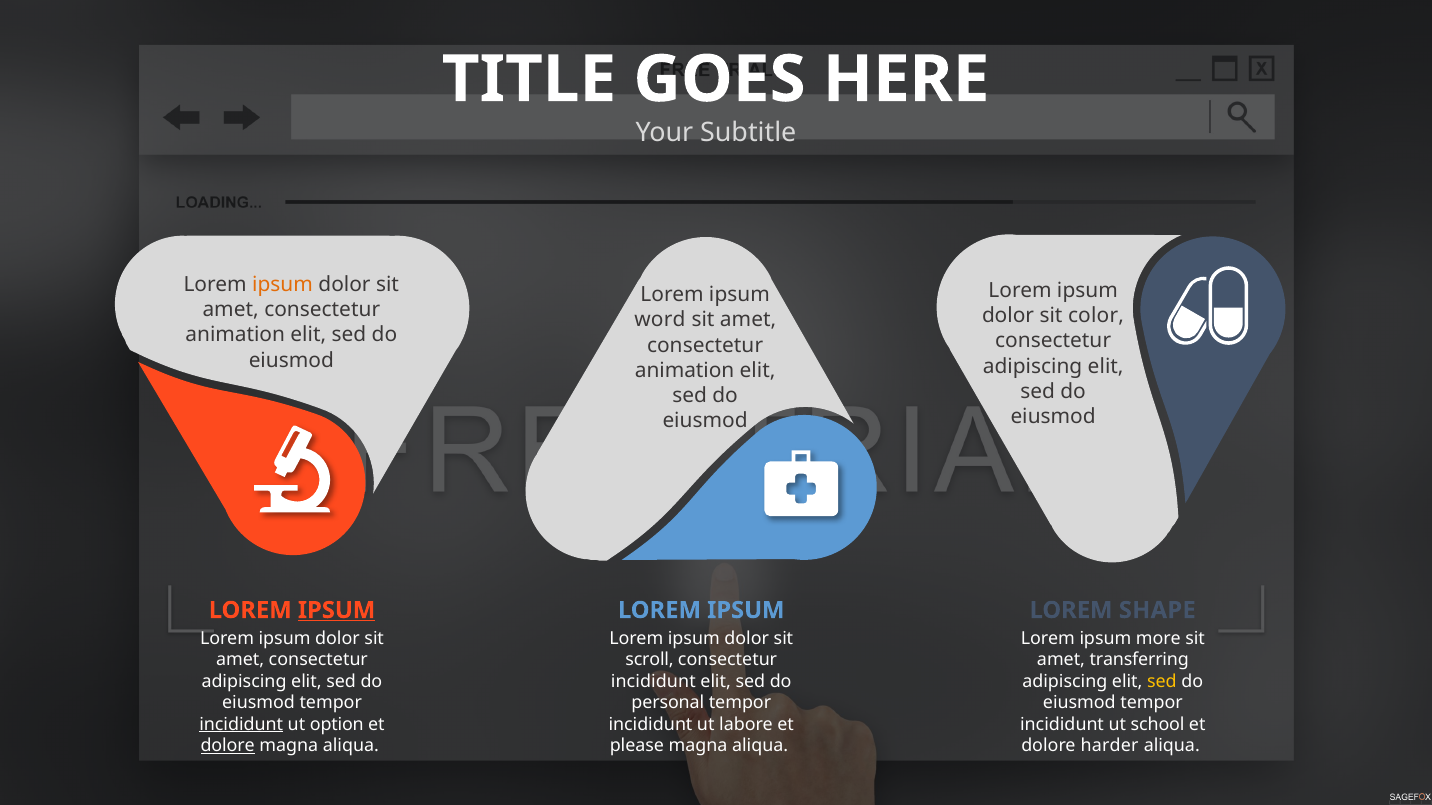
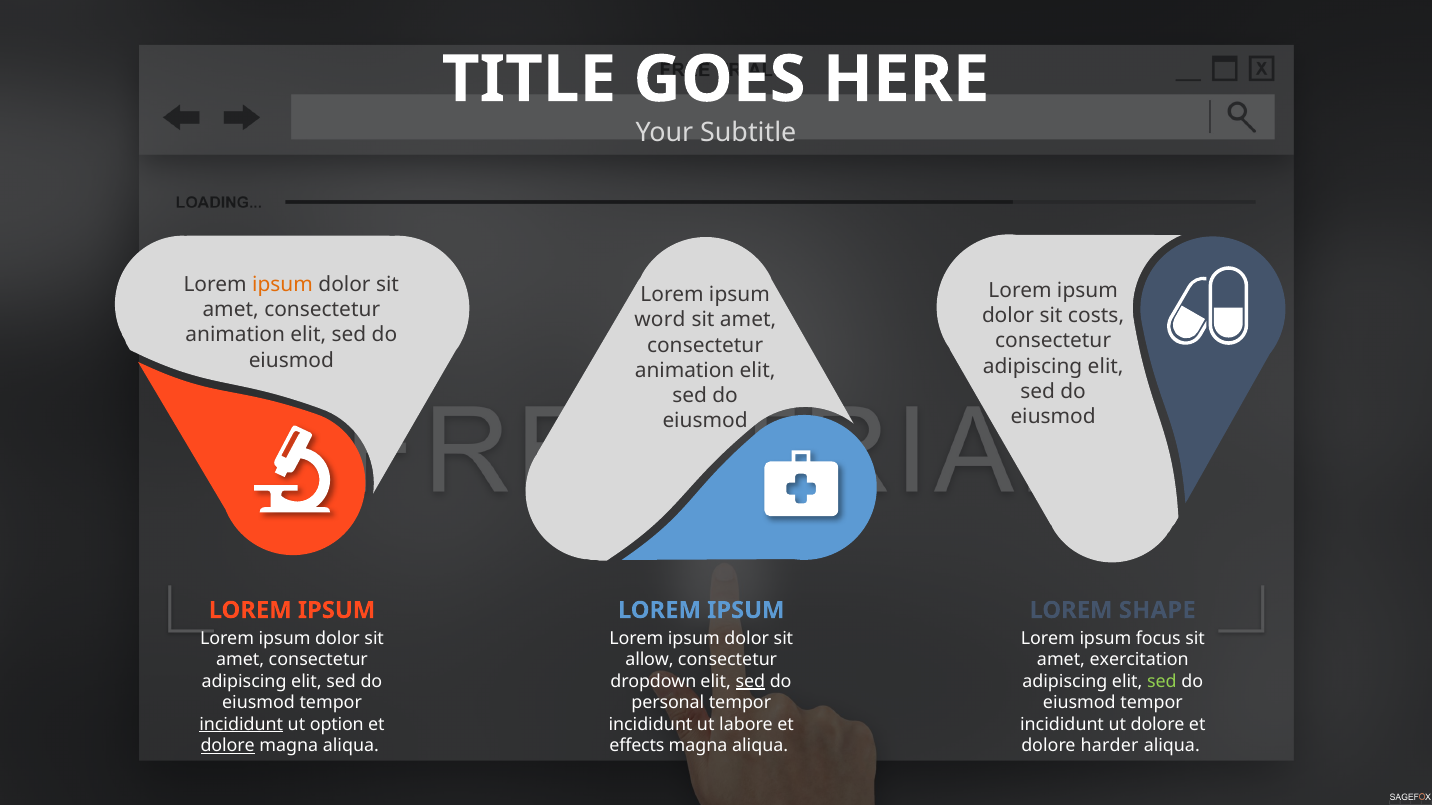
color: color -> costs (1096, 316)
IPSUM underline: present -> none (337, 611)
more: more -> focus (1158, 639)
scroll: scroll -> allow (650, 660)
transferring: transferring -> exercitation (1139, 660)
incididunt: incididunt -> dropdown (653, 682)
sed underline: none -> present (750, 682)
sed colour: yellow -> light green (1162, 682)
ut school: school -> dolore (1158, 725)
please: please -> effects (637, 746)
